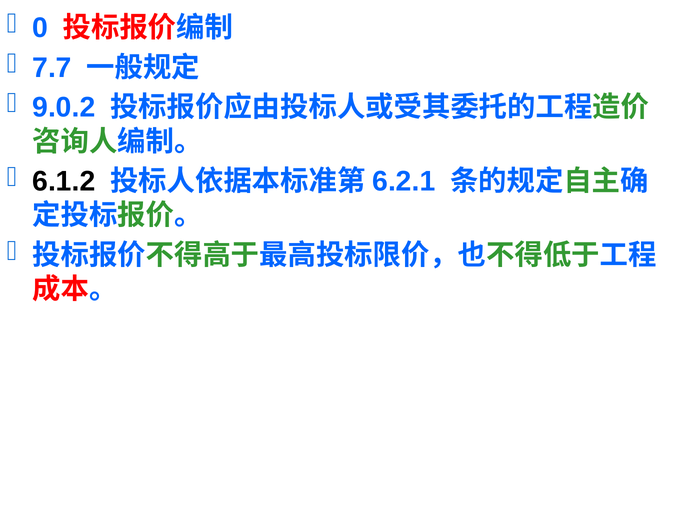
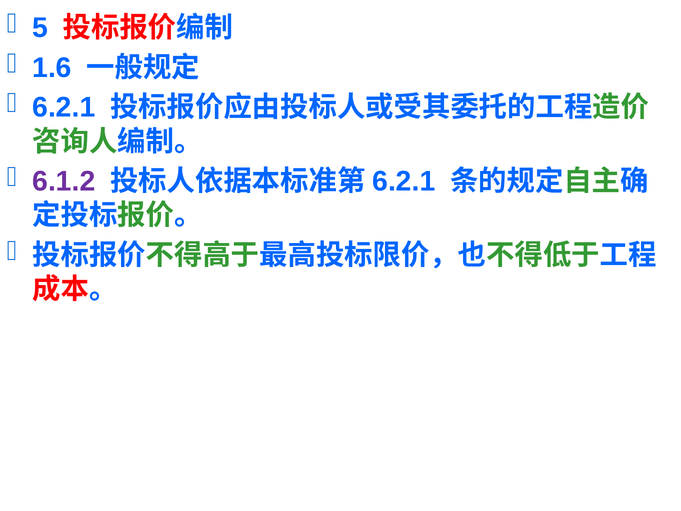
0: 0 -> 5 (40, 28)
7.7: 7.7 -> 1.6 (52, 68)
9.0.2: 9.0.2 -> 6.2.1 (64, 108)
6.1.2 colour: black -> purple (64, 181)
